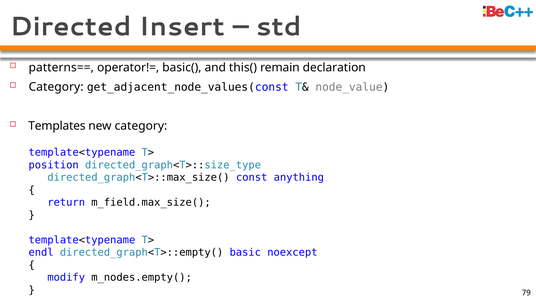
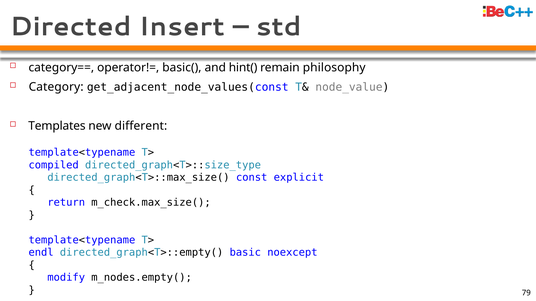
patterns==: patterns== -> category== (61, 68)
this(: this( -> hint( (243, 68)
declaration: declaration -> philosophy (334, 68)
new category: category -> different (141, 126)
position: position -> compiled (54, 165)
anything: anything -> explicit (299, 178)
m_field.max_size(: m_field.max_size( -> m_check.max_size( (151, 203)
